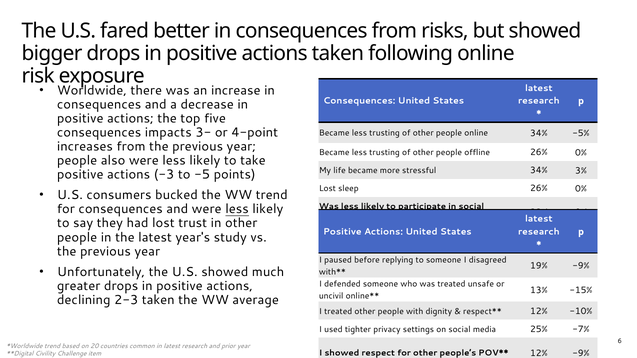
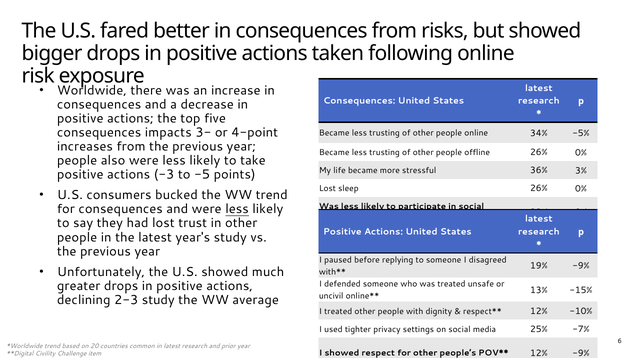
stressful 34%: 34% -> 36% (539, 170)
2-3 taken: taken -> study (158, 300)
